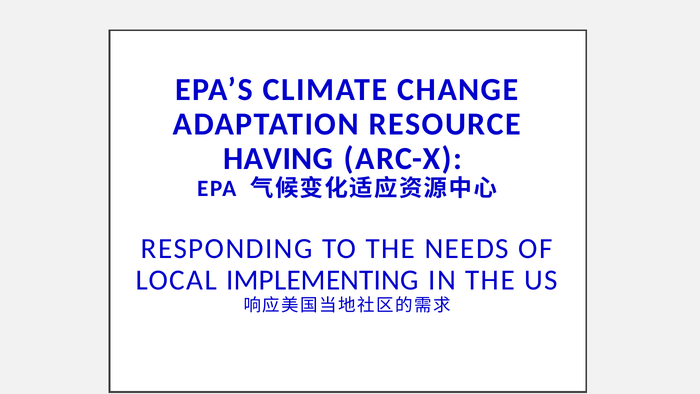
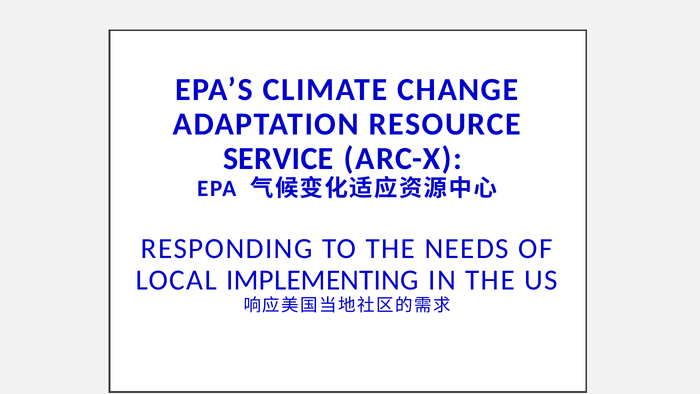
HAVING: HAVING -> SERVICE (278, 159)
